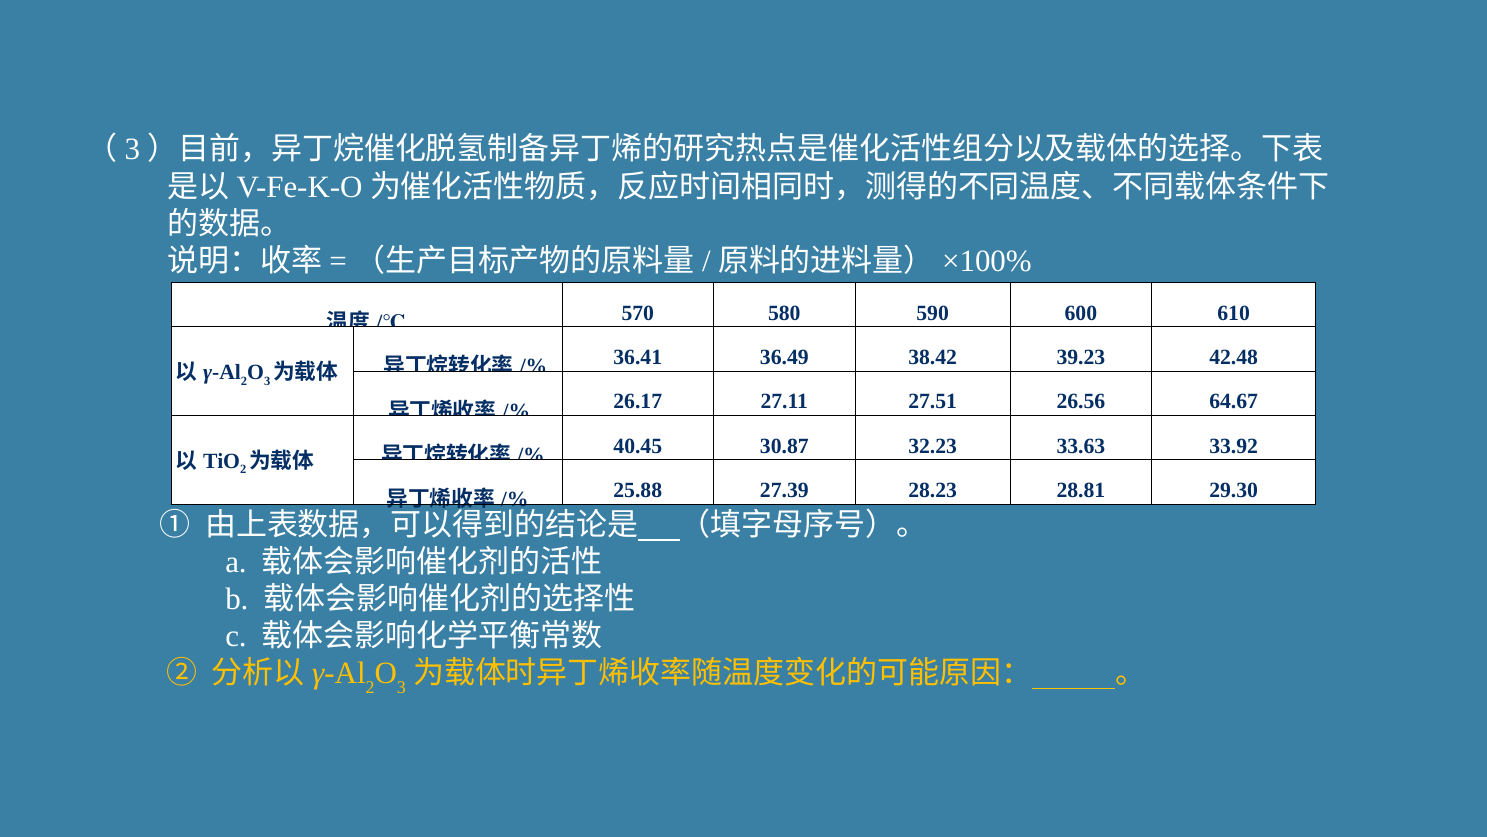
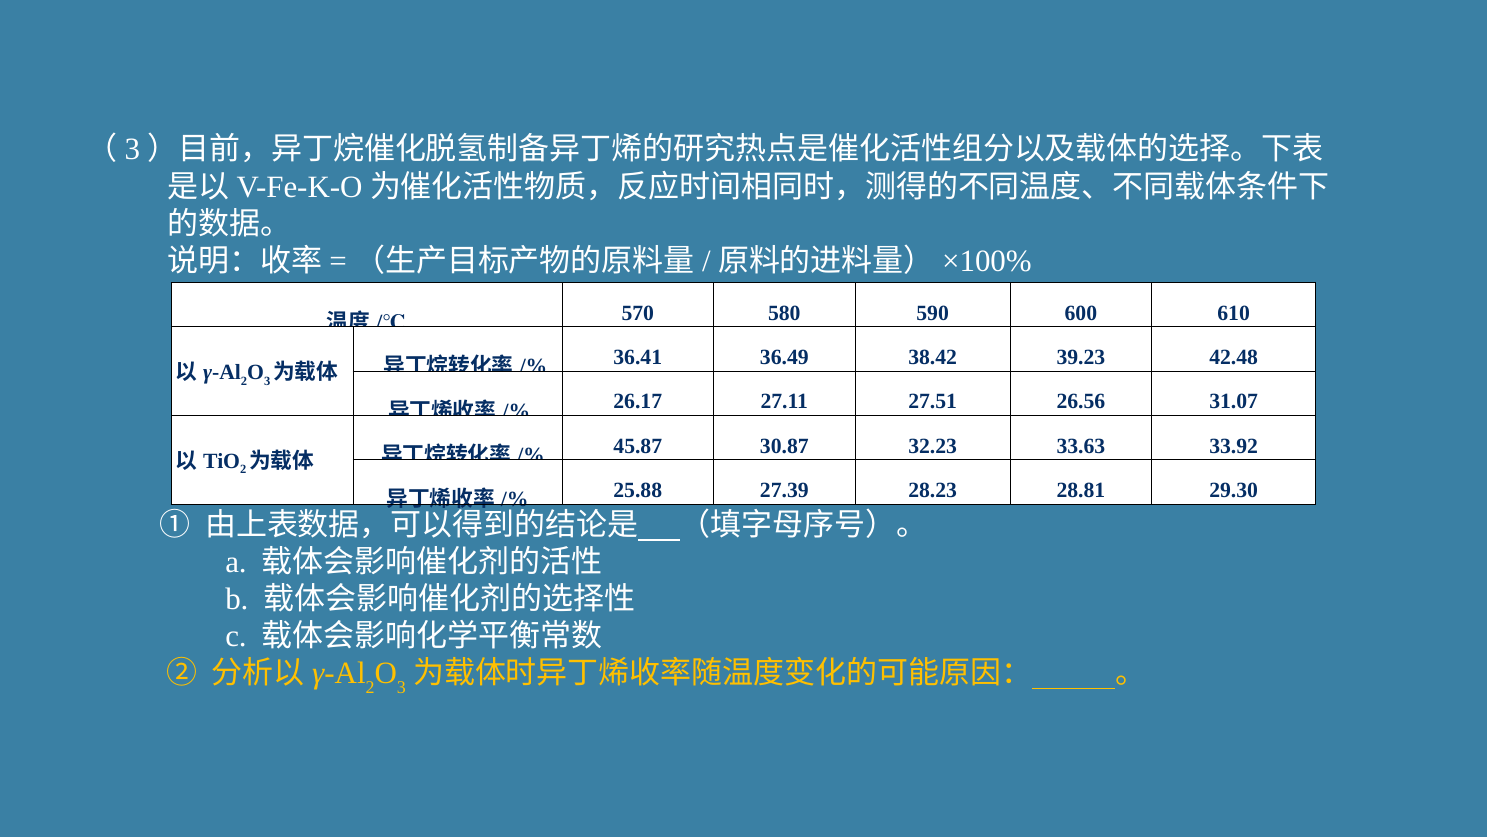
64.67: 64.67 -> 31.07 (1234, 402)
40.45: 40.45 -> 45.87 (638, 446)
